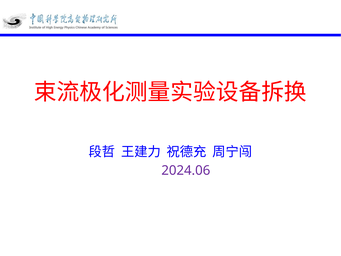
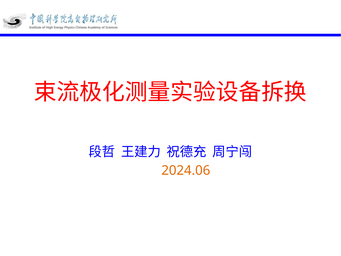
2024.06 colour: purple -> orange (186, 170)
